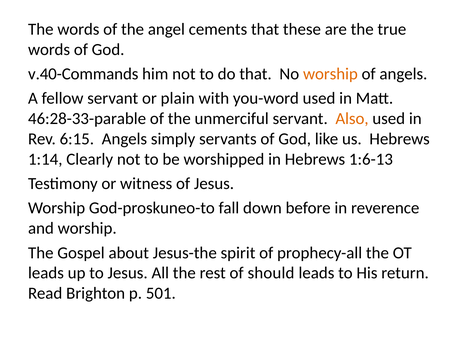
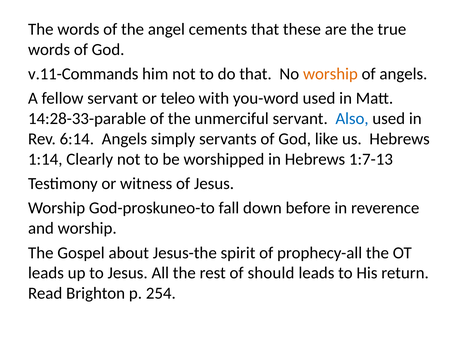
v.40-Commands: v.40-Commands -> v.11-Commands (83, 74)
plain: plain -> teleo (178, 98)
46:28-33-parable: 46:28-33-parable -> 14:28-33-parable (87, 119)
Also colour: orange -> blue (352, 119)
6:15: 6:15 -> 6:14 (77, 139)
1:6-13: 1:6-13 -> 1:7-13 (371, 159)
501: 501 -> 254 (161, 293)
